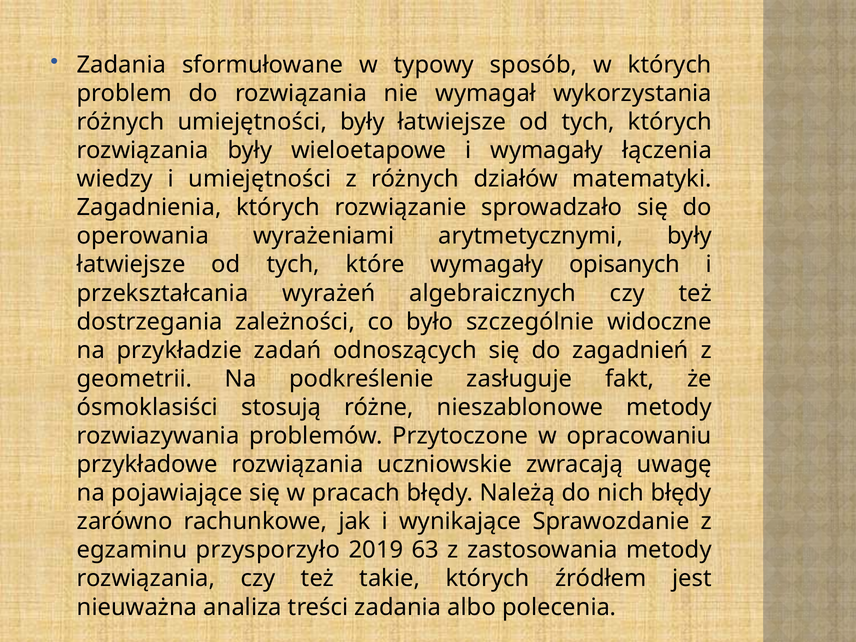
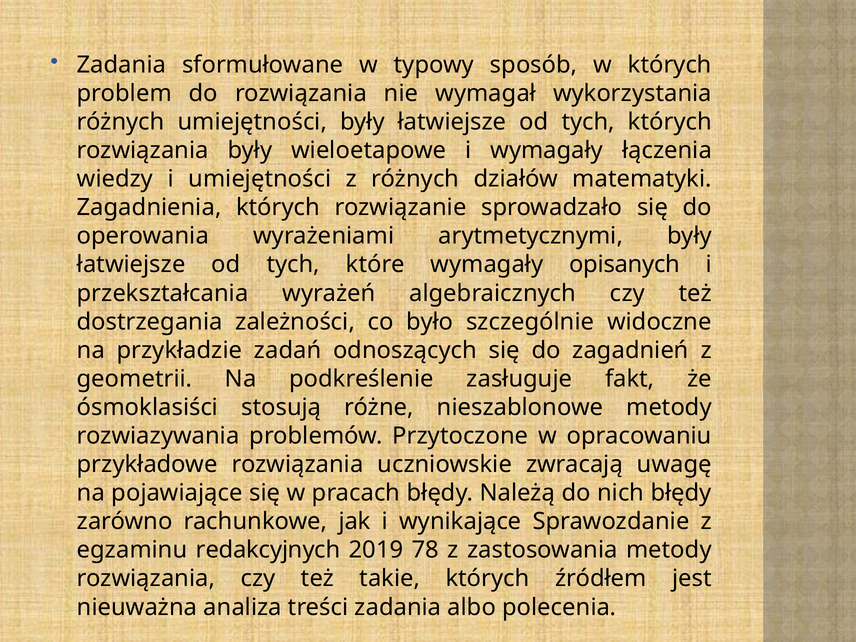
przysporzyło: przysporzyło -> redakcyjnych (268, 550)
63: 63 -> 78 (425, 550)
